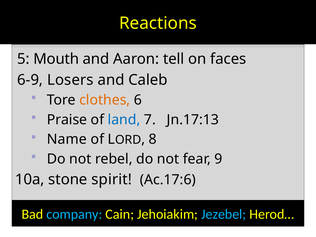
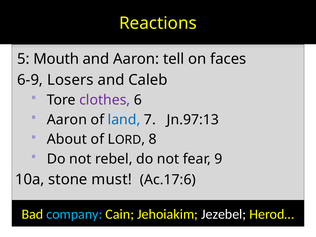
clothes colour: orange -> purple (105, 100)
Praise: Praise -> Aaron (67, 120)
Jn.17:13: Jn.17:13 -> Jn.97:13 (193, 120)
Name: Name -> About (67, 139)
spirit: spirit -> must (112, 179)
Jezebel colour: light blue -> white (224, 214)
